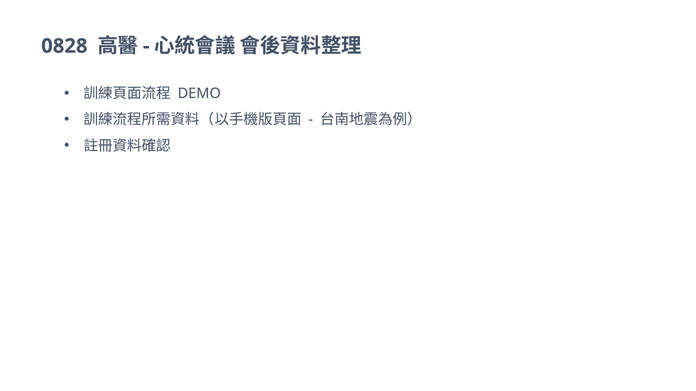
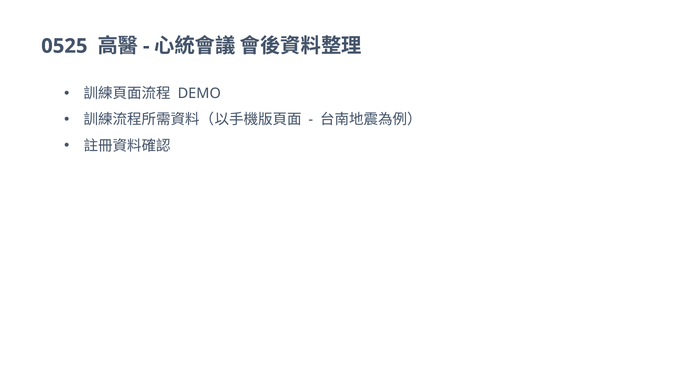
0828: 0828 -> 0525 (64, 46)
